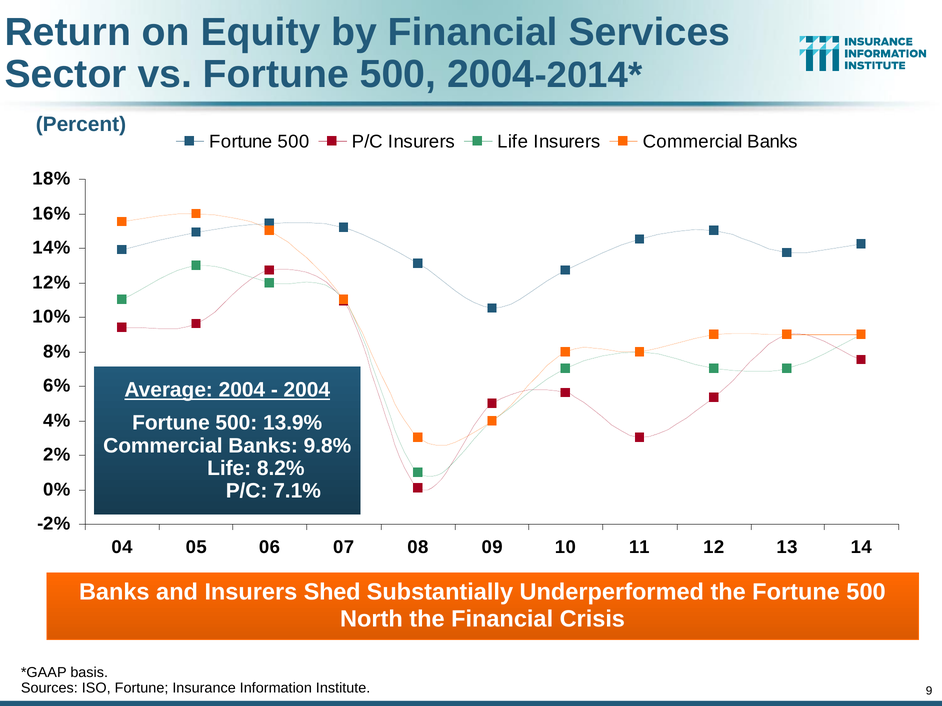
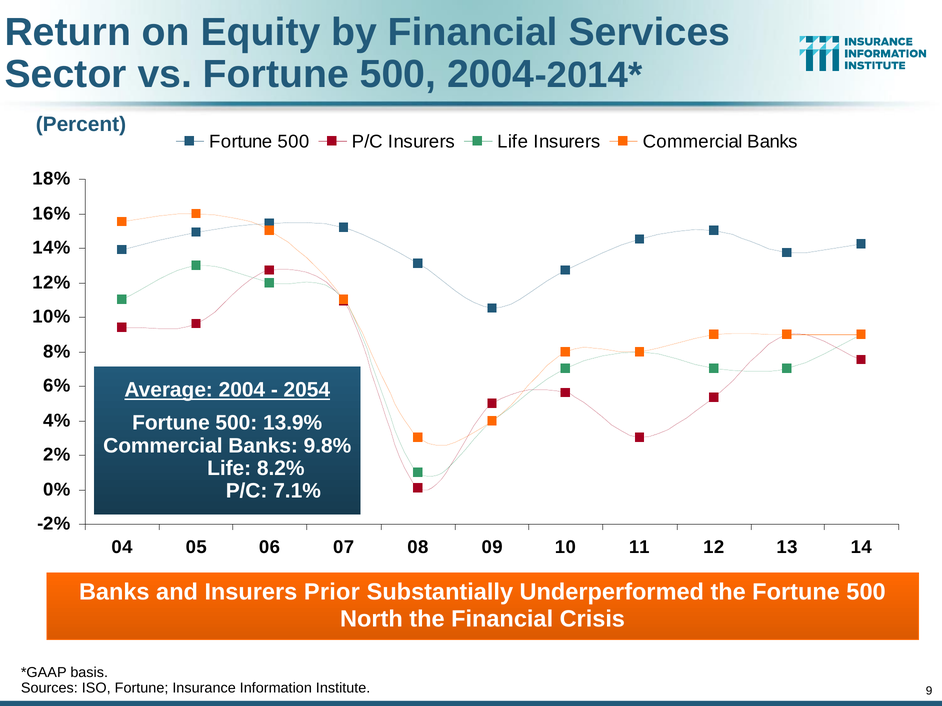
2004: 2004 -> 2054 (307, 390)
Shed: Shed -> Prior (332, 593)
